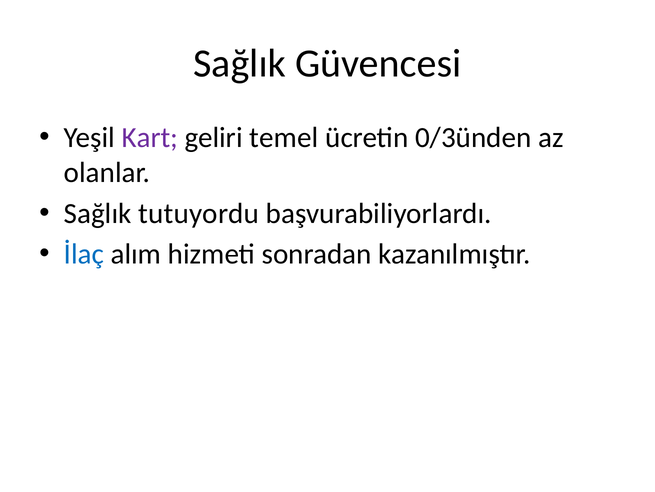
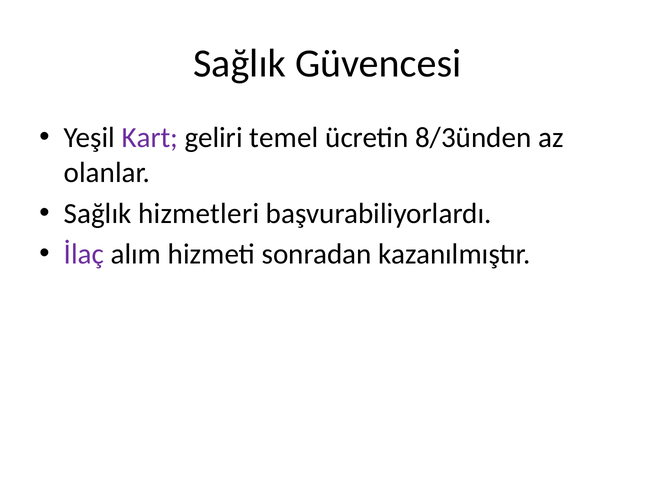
0/3ünden: 0/3ünden -> 8/3ünden (473, 137)
tutuyordu: tutuyordu -> hizmetleri (199, 213)
İlaç colour: blue -> purple (84, 254)
